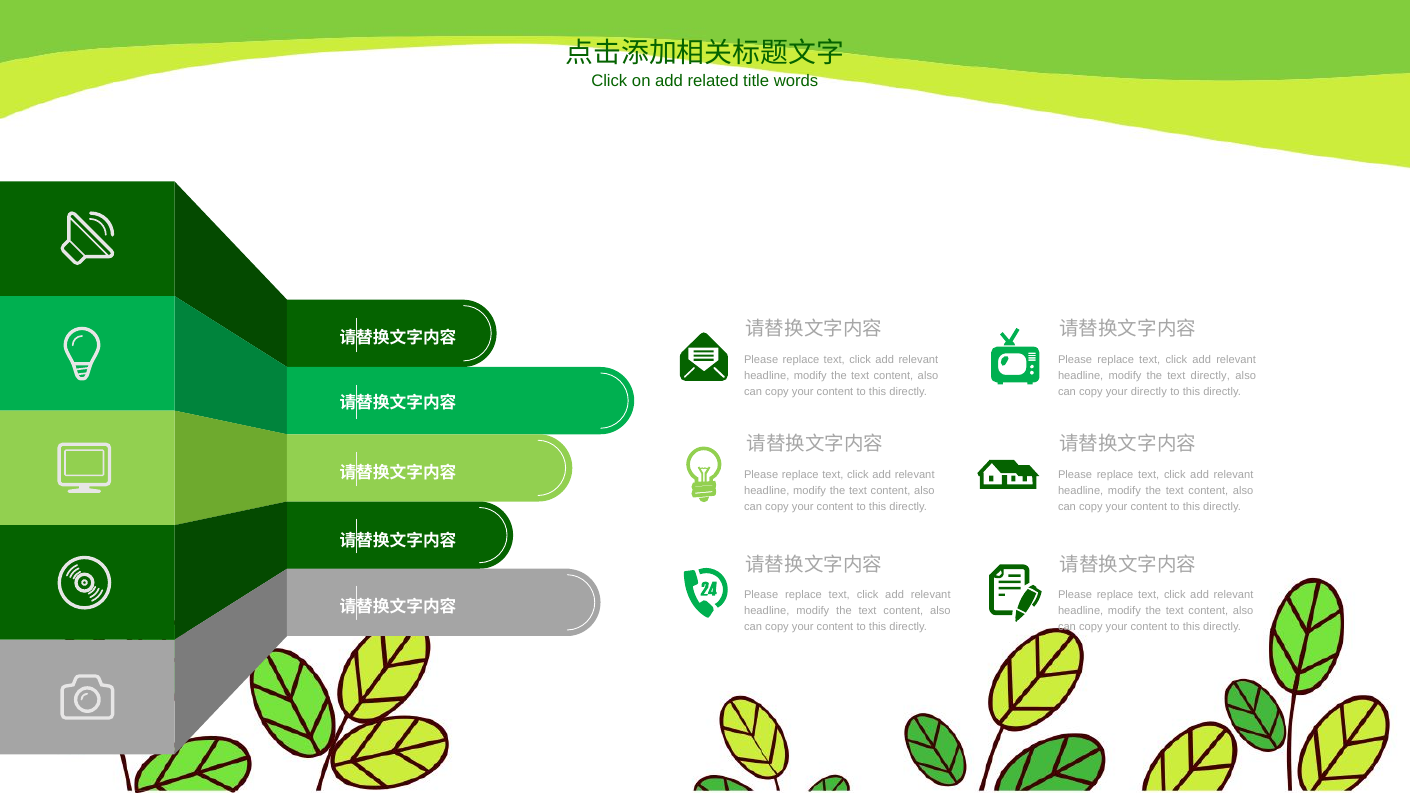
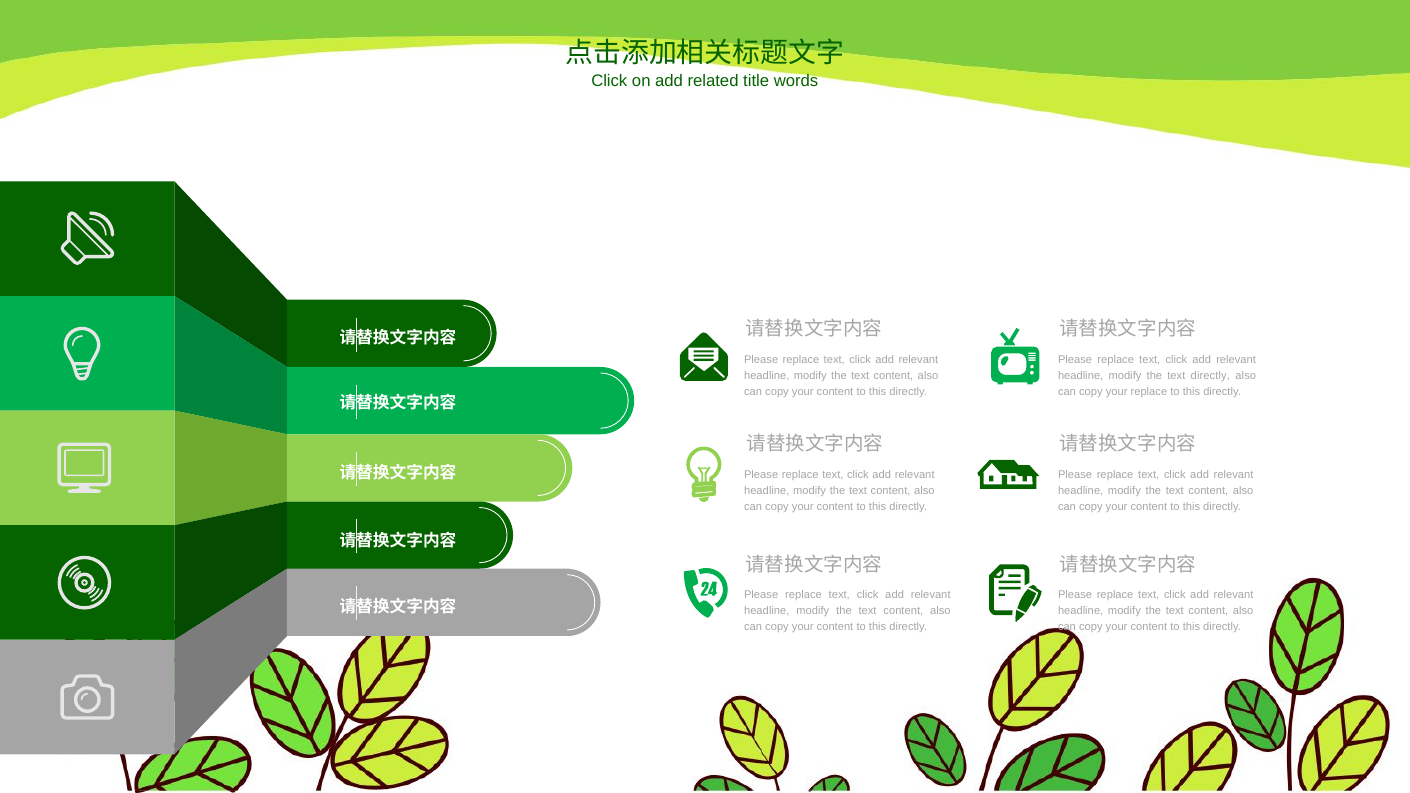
your directly: directly -> replace (1149, 392)
